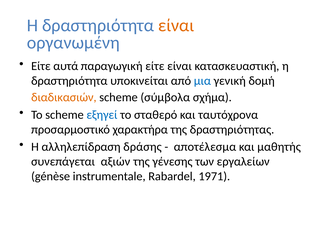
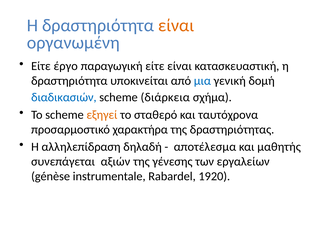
αυτά: αυτά -> έργο (66, 66)
διαδικασιών colour: orange -> blue (64, 97)
σύμβολα: σύμβολα -> διάρκεια (165, 97)
εξηγεί colour: blue -> orange (102, 115)
δράσης: δράσης -> δηλαδή (143, 147)
1971: 1971 -> 1920 (214, 176)
